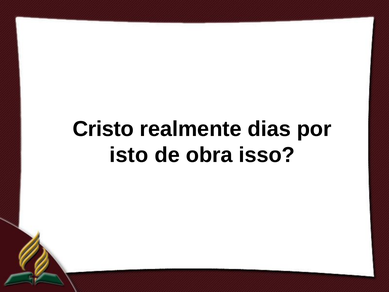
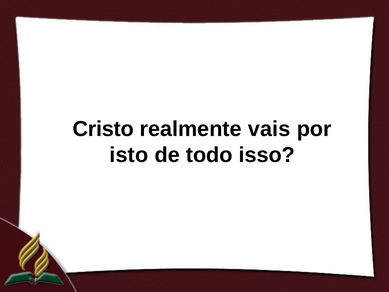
dias: dias -> vais (269, 129)
obra: obra -> todo (209, 155)
